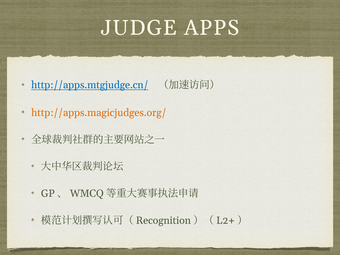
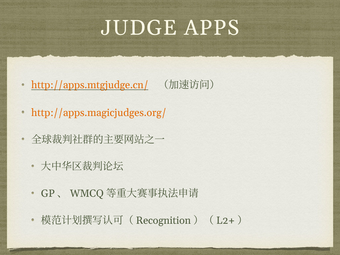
http://apps.mtgjudge.cn/ colour: blue -> orange (90, 85)
